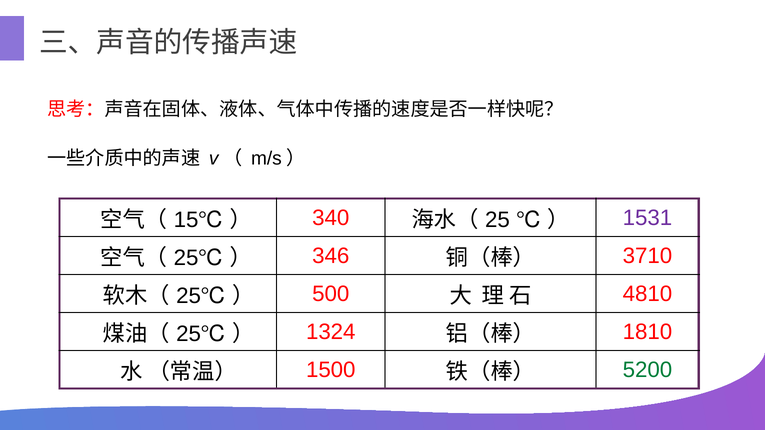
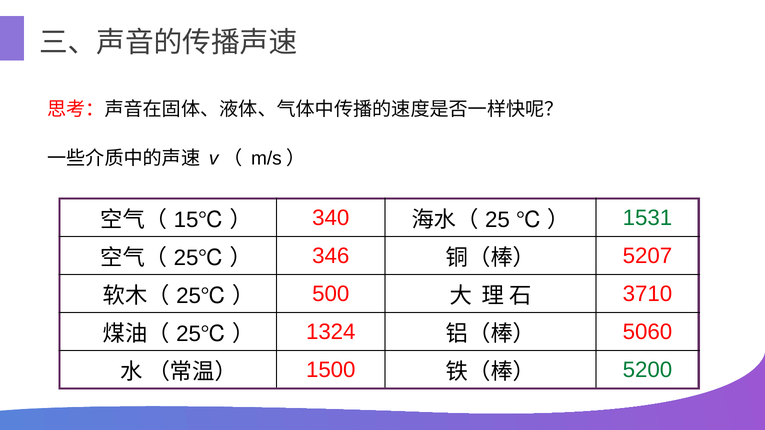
1531 colour: purple -> green (647, 218)
3710: 3710 -> 5207 (647, 256)
4810: 4810 -> 3710 (647, 294)
1810: 1810 -> 5060 (647, 332)
